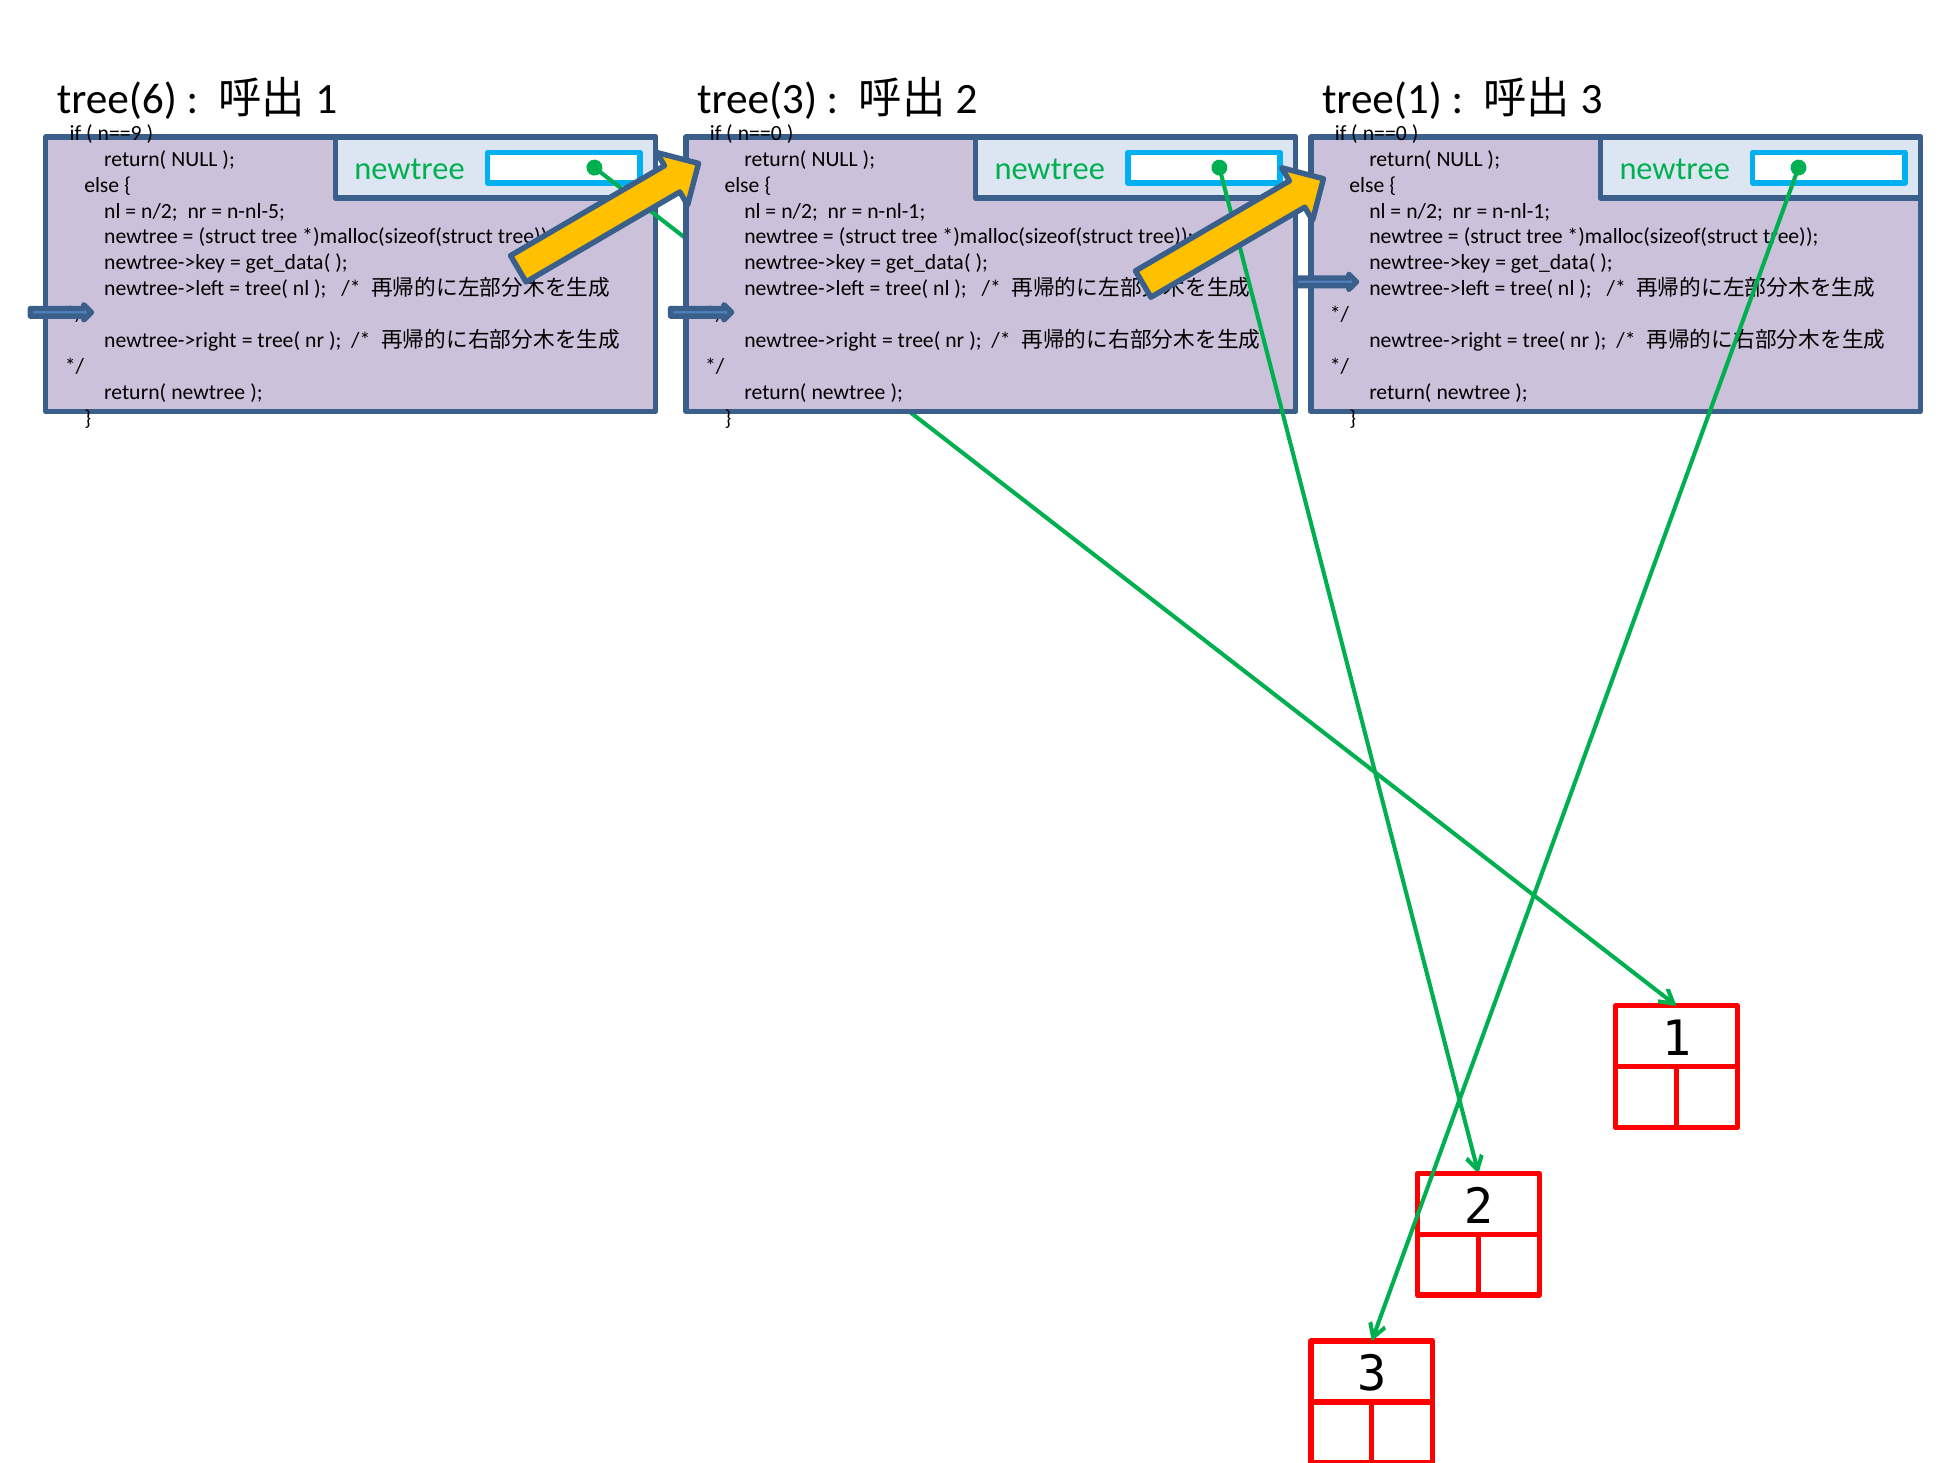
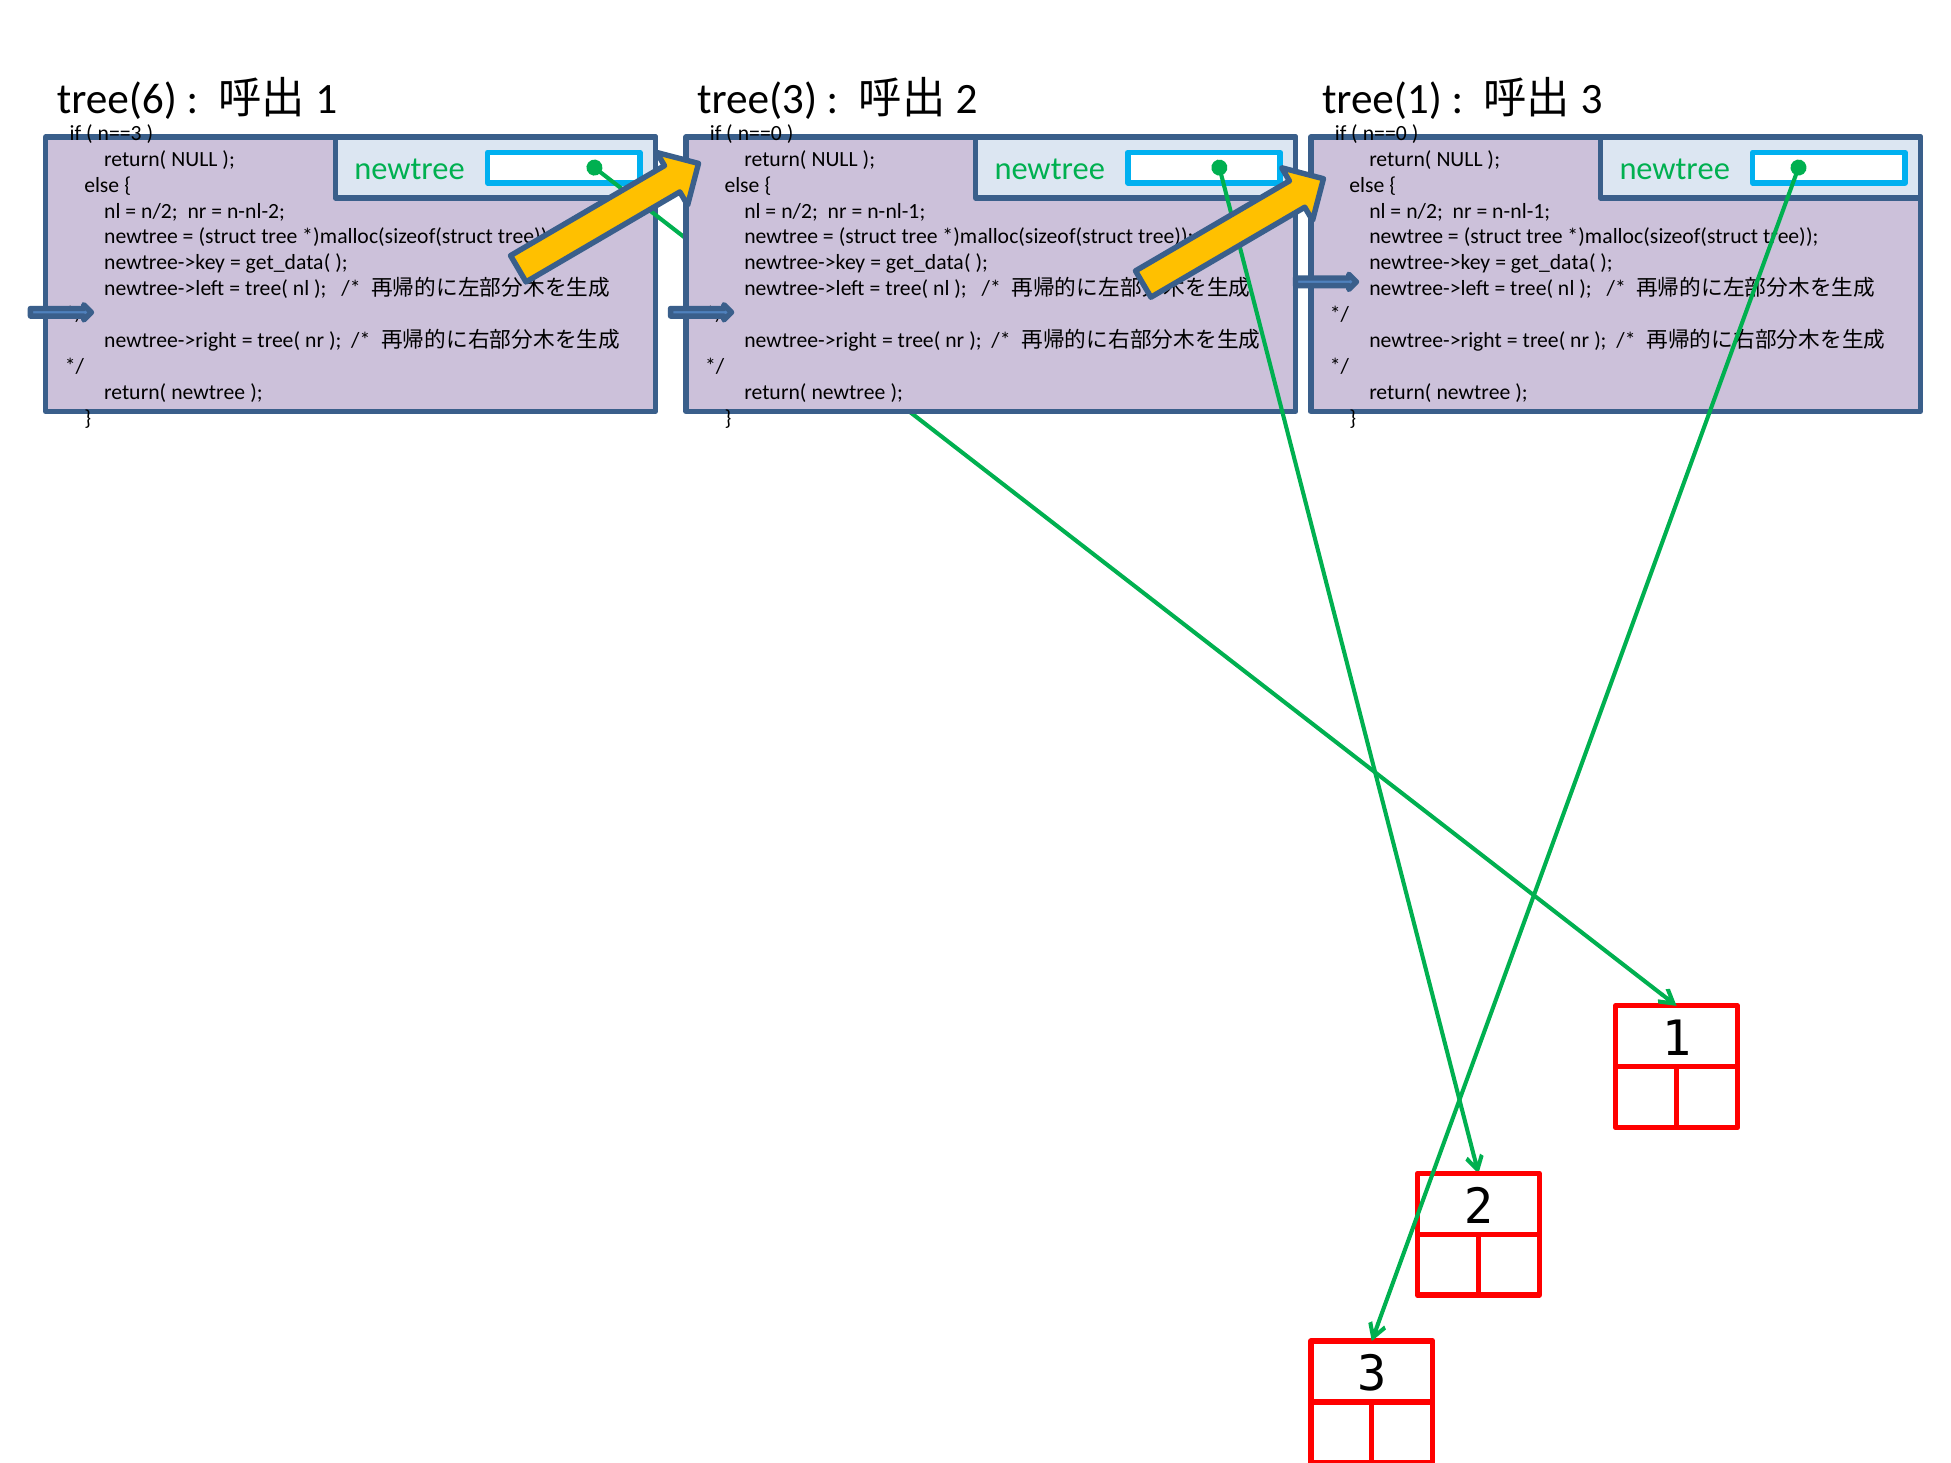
n==9: n==9 -> n==3 (120, 133)
n-nl-5: n-nl-5 -> n-nl-2 (256, 211)
